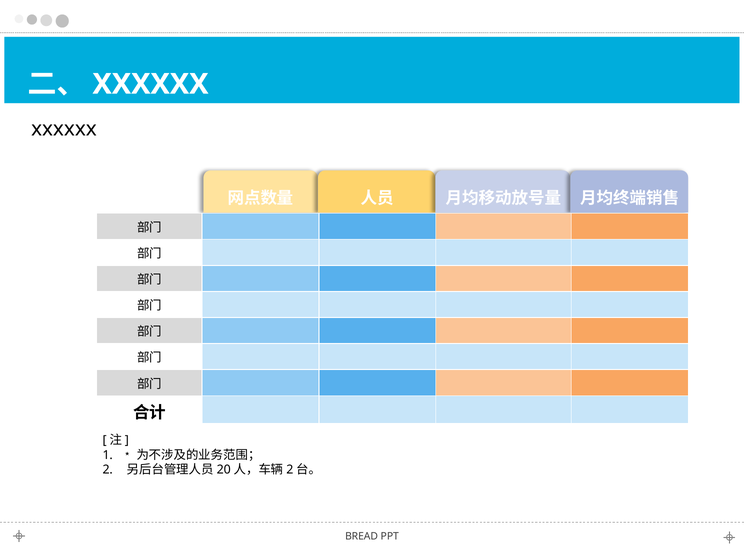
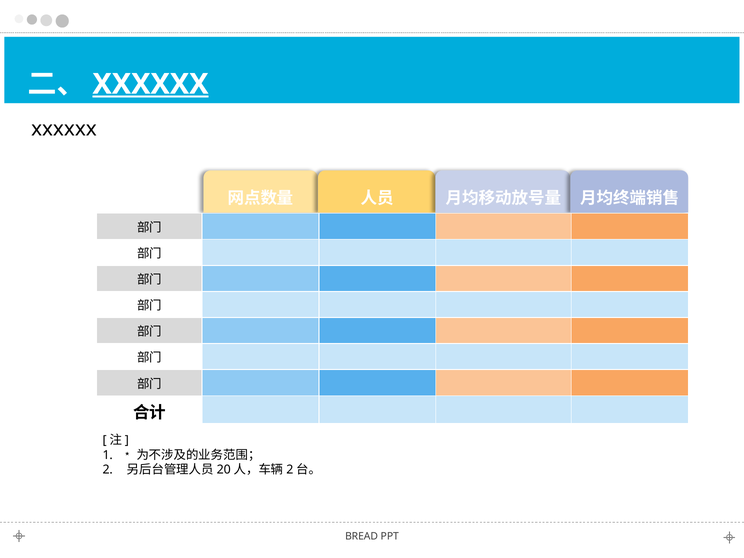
XXXXXX underline: none -> present (151, 84)
